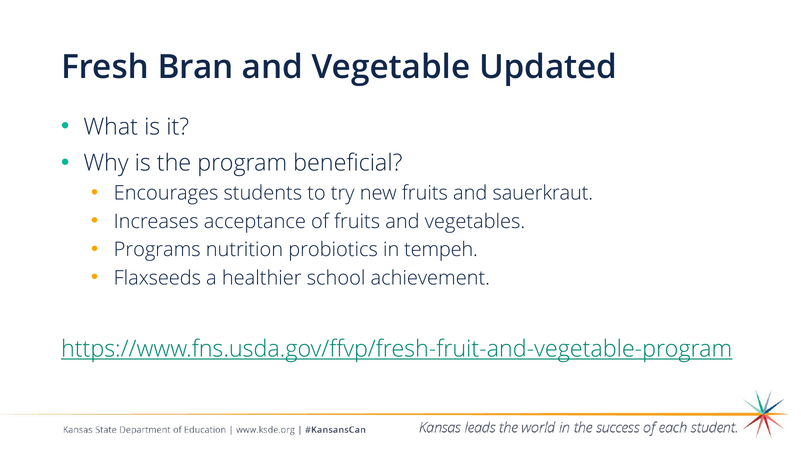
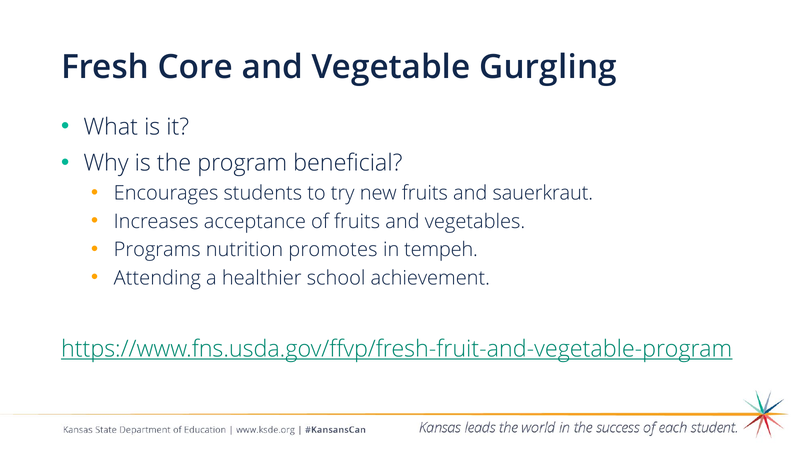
Bran: Bran -> Core (195, 67)
Updated: Updated -> Gurgling (548, 67)
probiotics: probiotics -> promotes (333, 249)
Flaxseeds: Flaxseeds -> Attending (157, 278)
